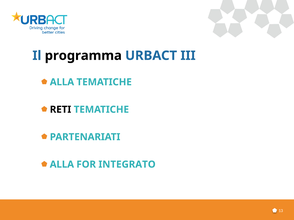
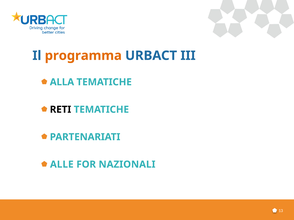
programma colour: black -> orange (83, 56)
ALLA: ALLA -> ALLE (62, 164)
INTEGRATO: INTEGRATO -> NAZIONALI (127, 164)
